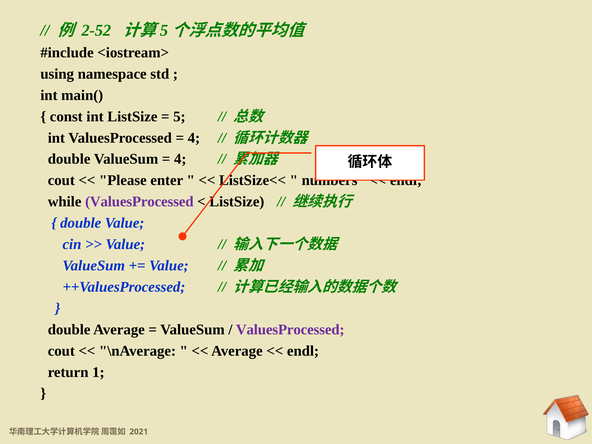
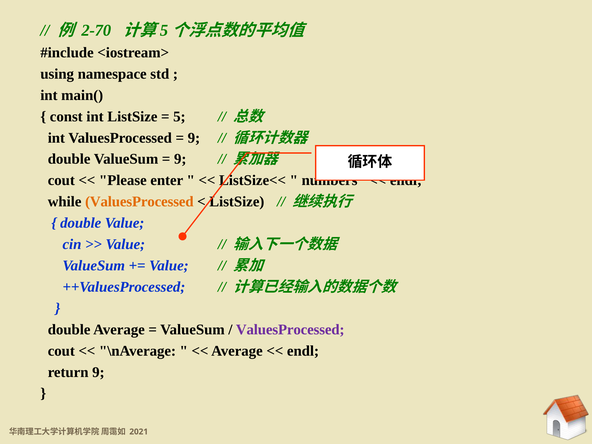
2-52: 2-52 -> 2-70 (96, 30)
4: 4 -> 9 (194, 138)
4: 4 -> 9 (180, 159)
ValuesProcessed colour: purple -> orange (139, 202)
return 1: 1 -> 9 (98, 372)
